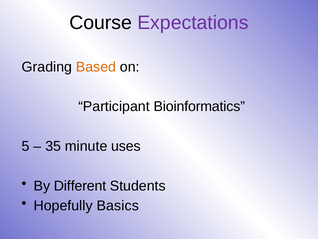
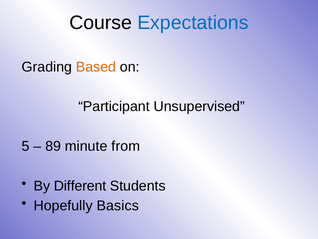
Expectations colour: purple -> blue (193, 23)
Bioinformatics: Bioinformatics -> Unsupervised (199, 106)
35: 35 -> 89 (53, 146)
uses: uses -> from (126, 146)
